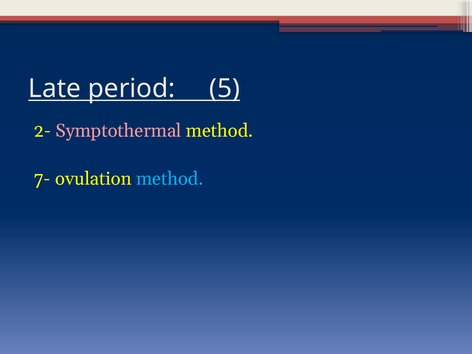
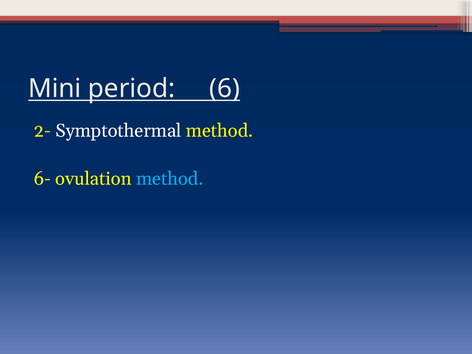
Late: Late -> Mini (55, 88)
5: 5 -> 6 (225, 88)
Symptothermal colour: pink -> white (118, 131)
7-: 7- -> 6- (42, 179)
